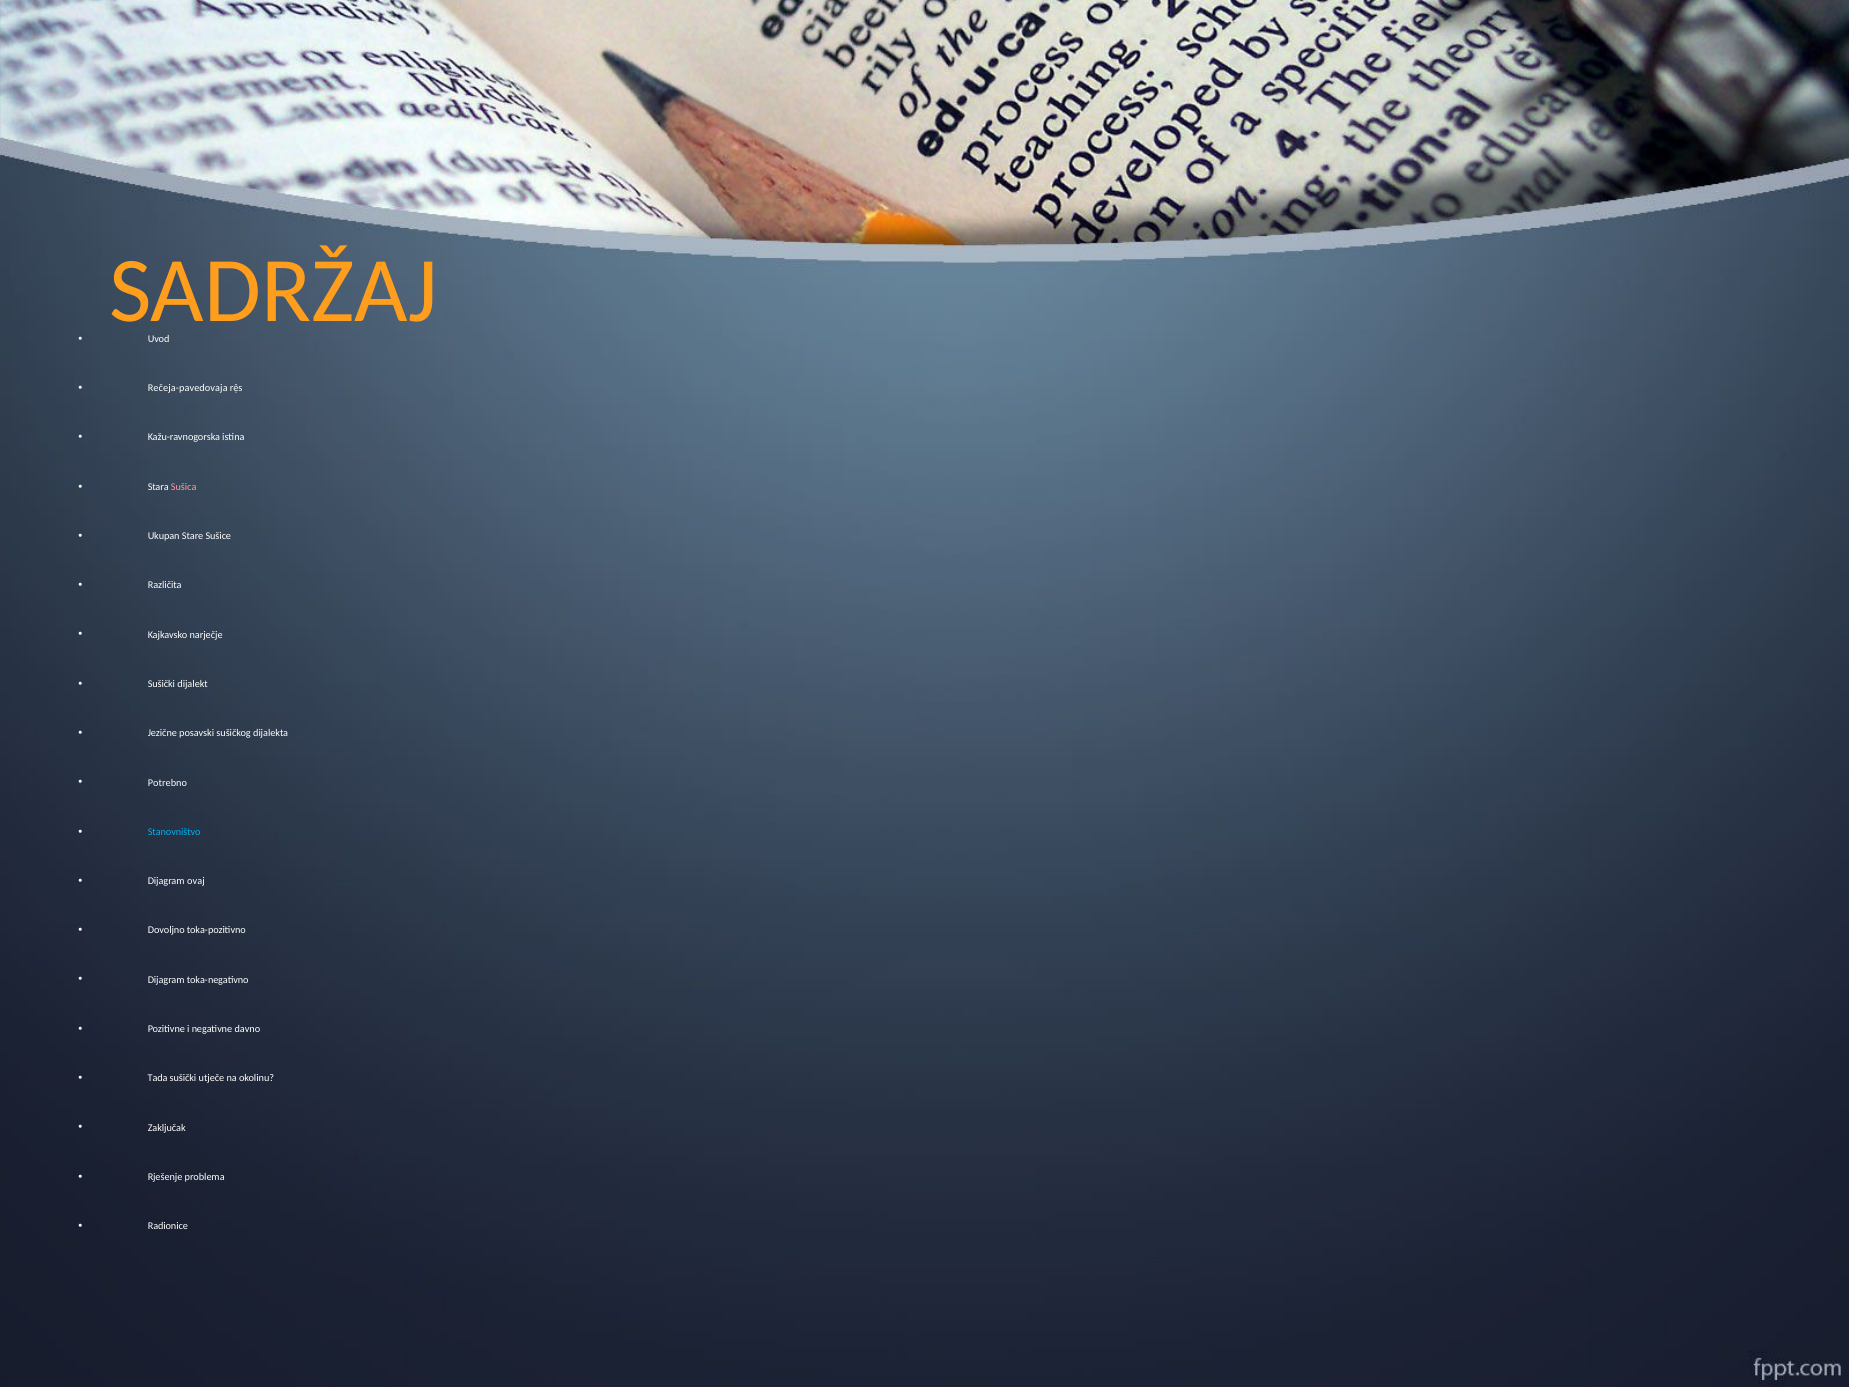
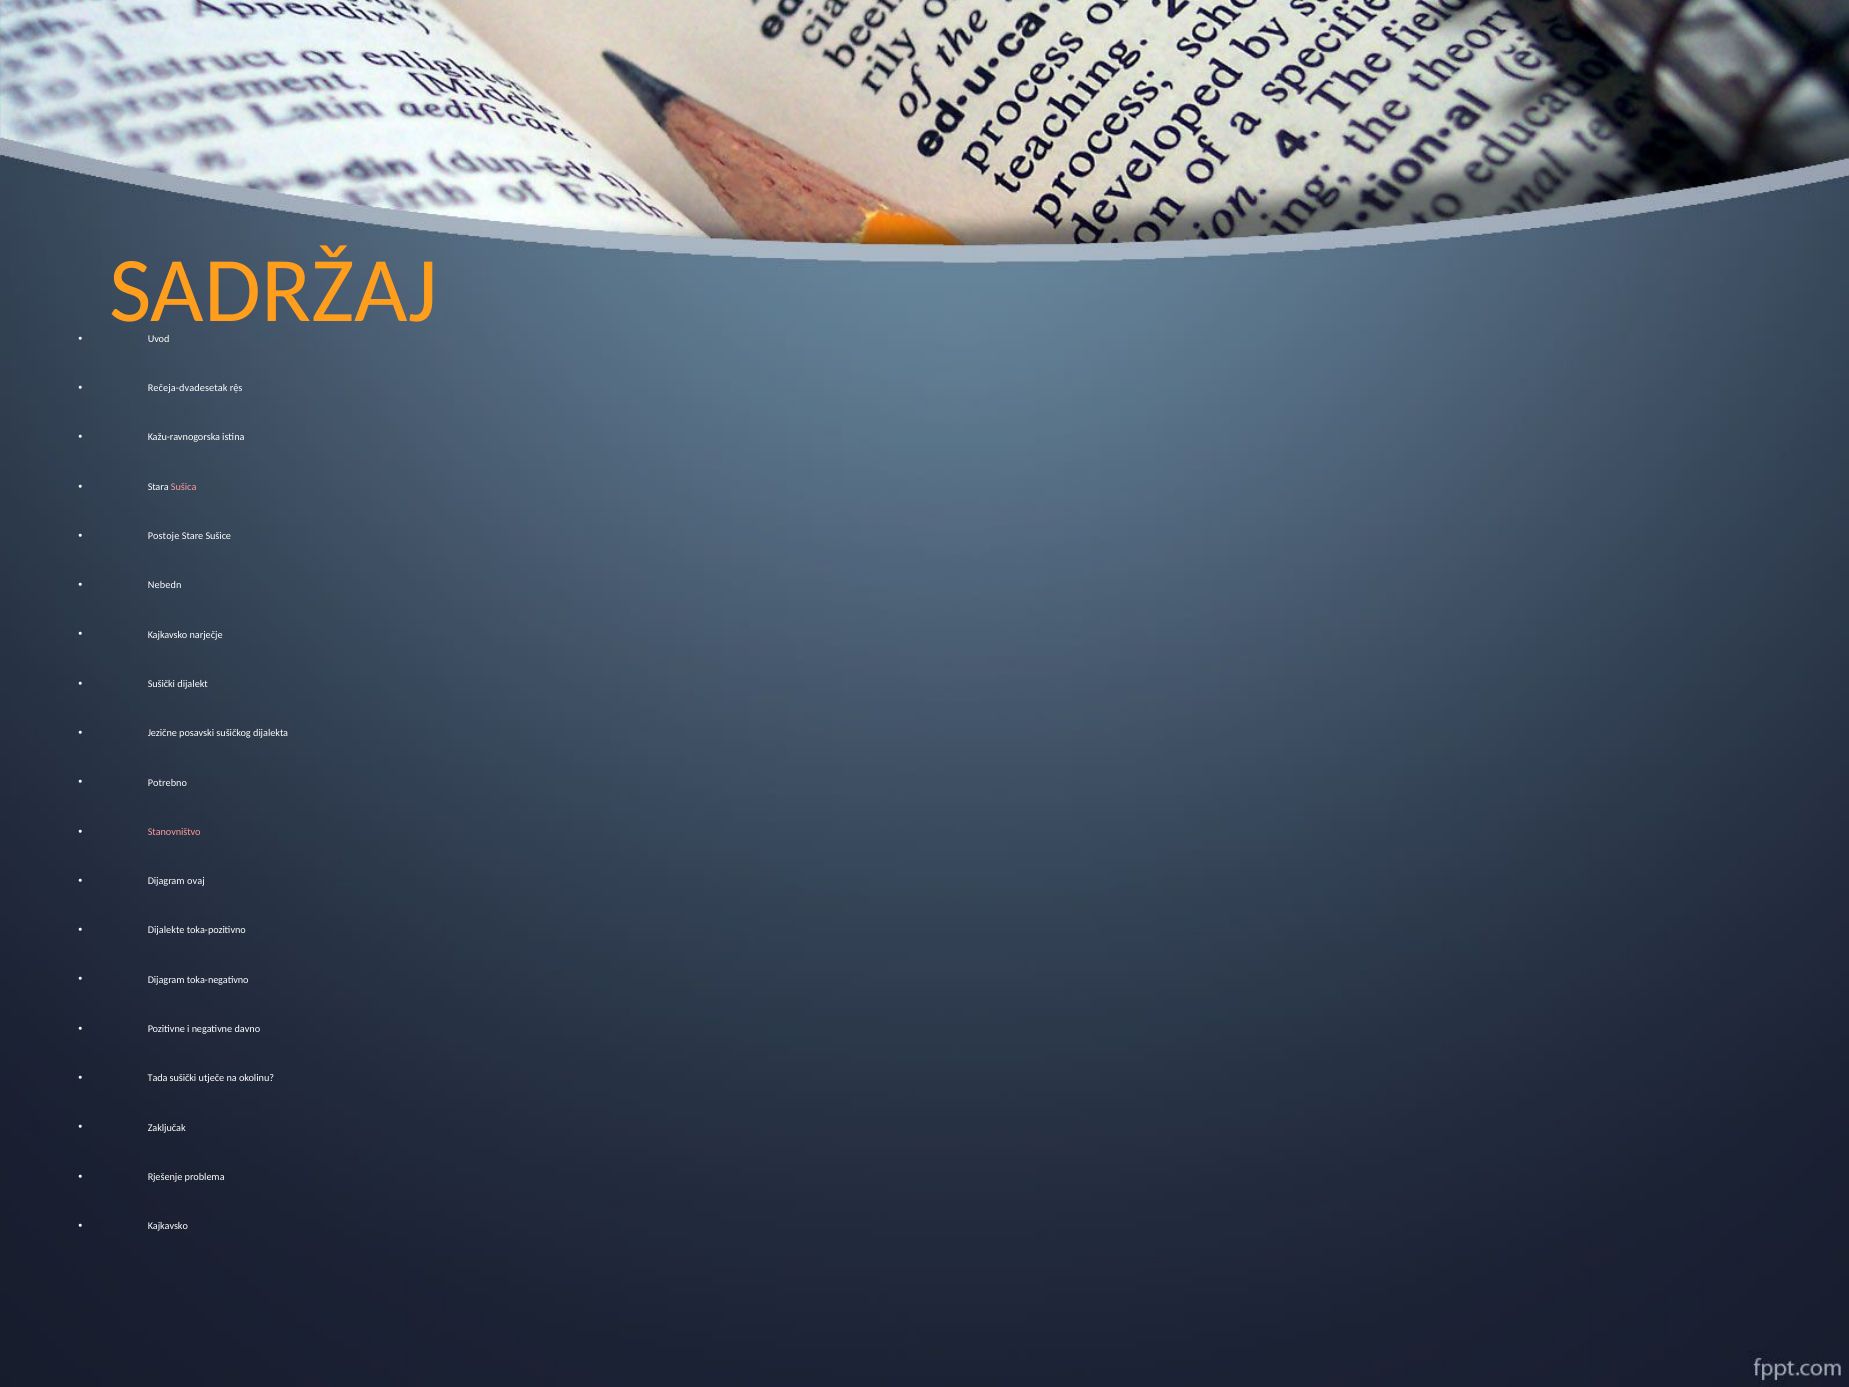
Rečeja-pavedovaja: Rečeja-pavedovaja -> Rečeja-dvadesetak (188, 388)
Ukupan: Ukupan -> Postoje (164, 536)
Različita: Različita -> Nebedn (165, 585)
Stanovništvo colour: light blue -> pink (174, 832)
Dovoljno: Dovoljno -> Dijalekte (166, 930)
Radionice: Radionice -> Kajkavsko (168, 1226)
